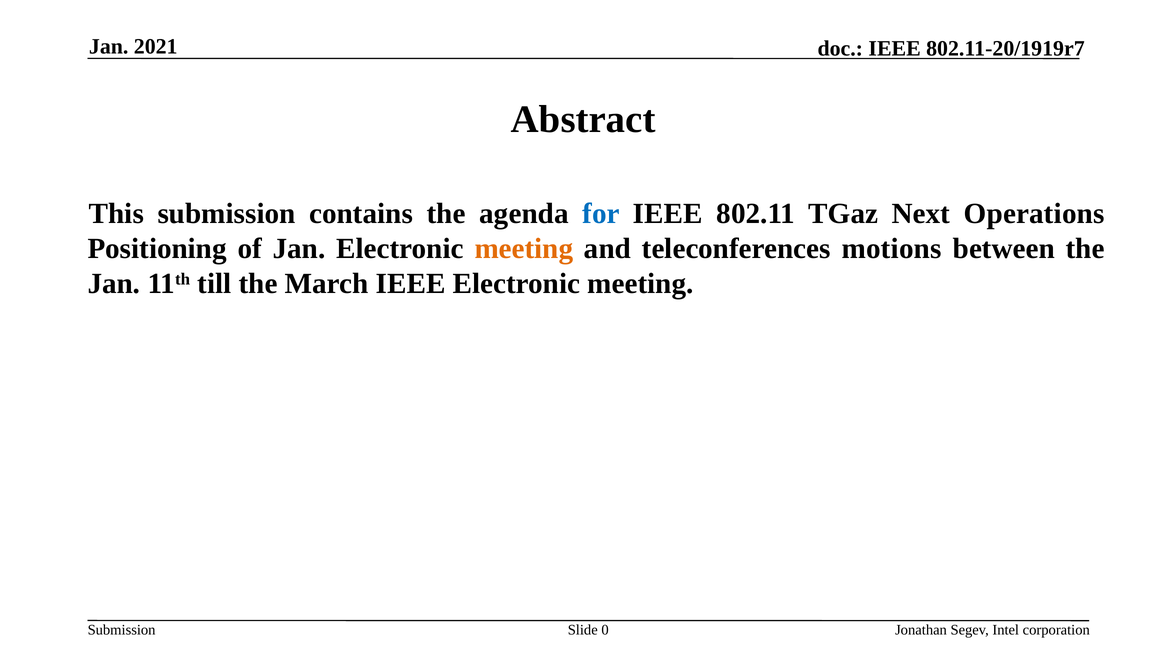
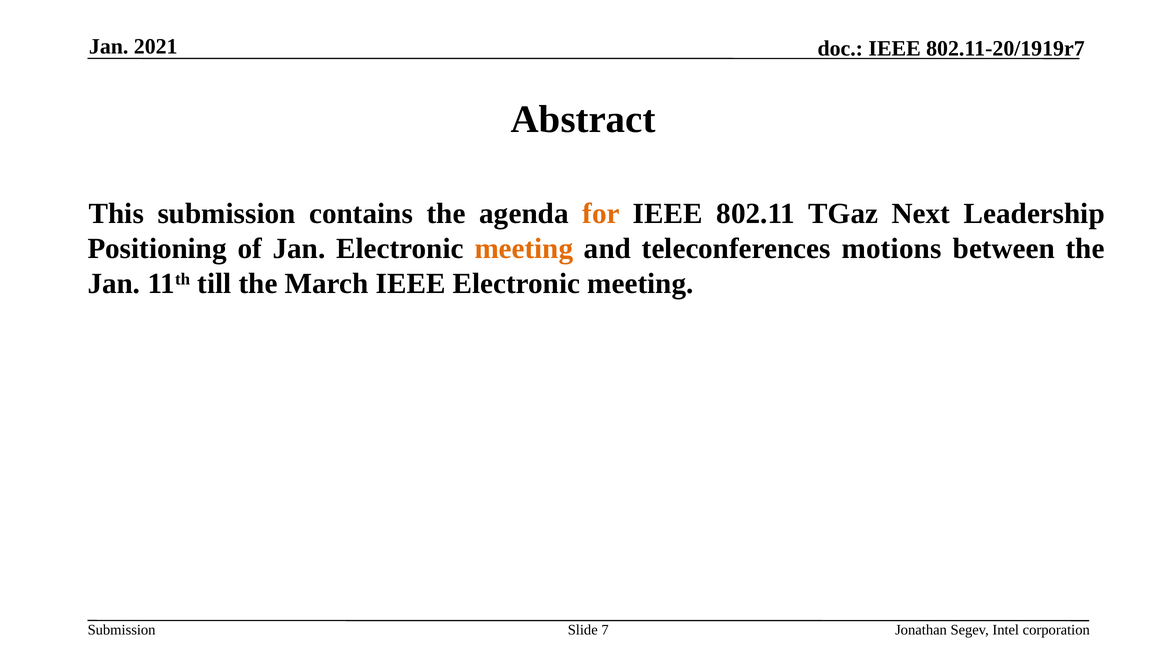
for colour: blue -> orange (601, 214)
Operations: Operations -> Leadership (1034, 214)
0: 0 -> 7 (605, 630)
